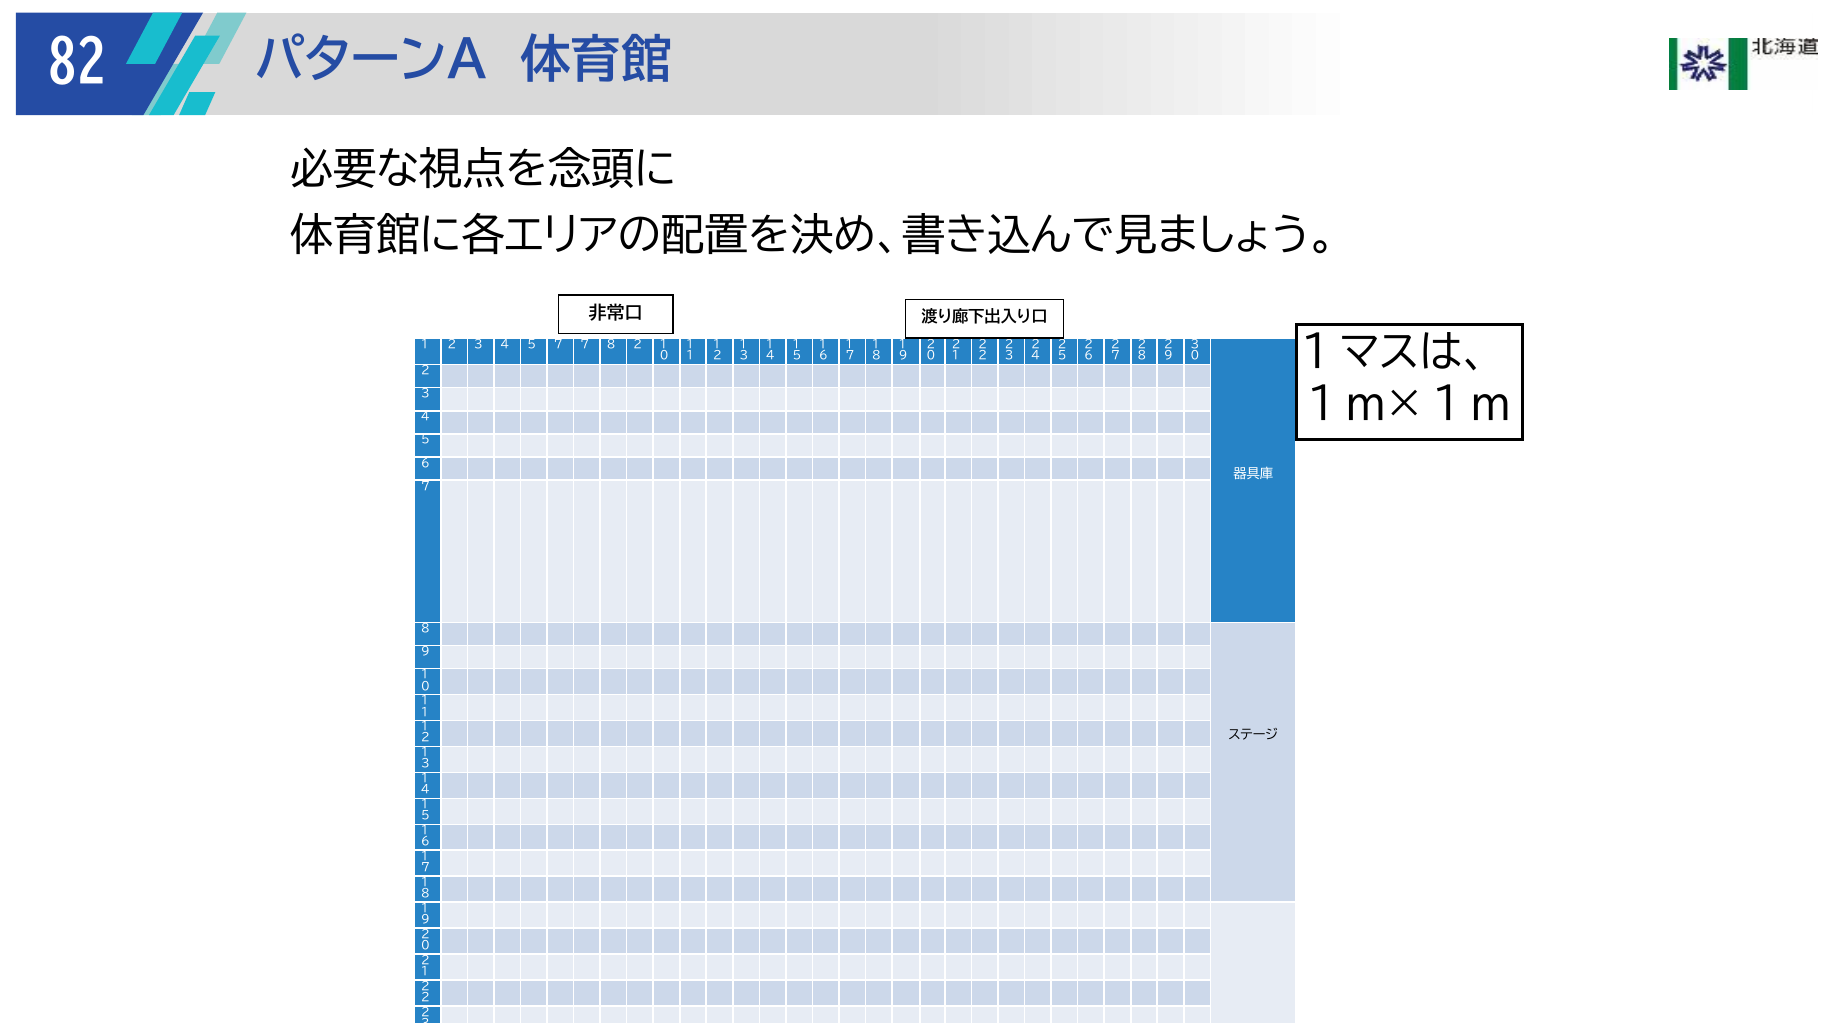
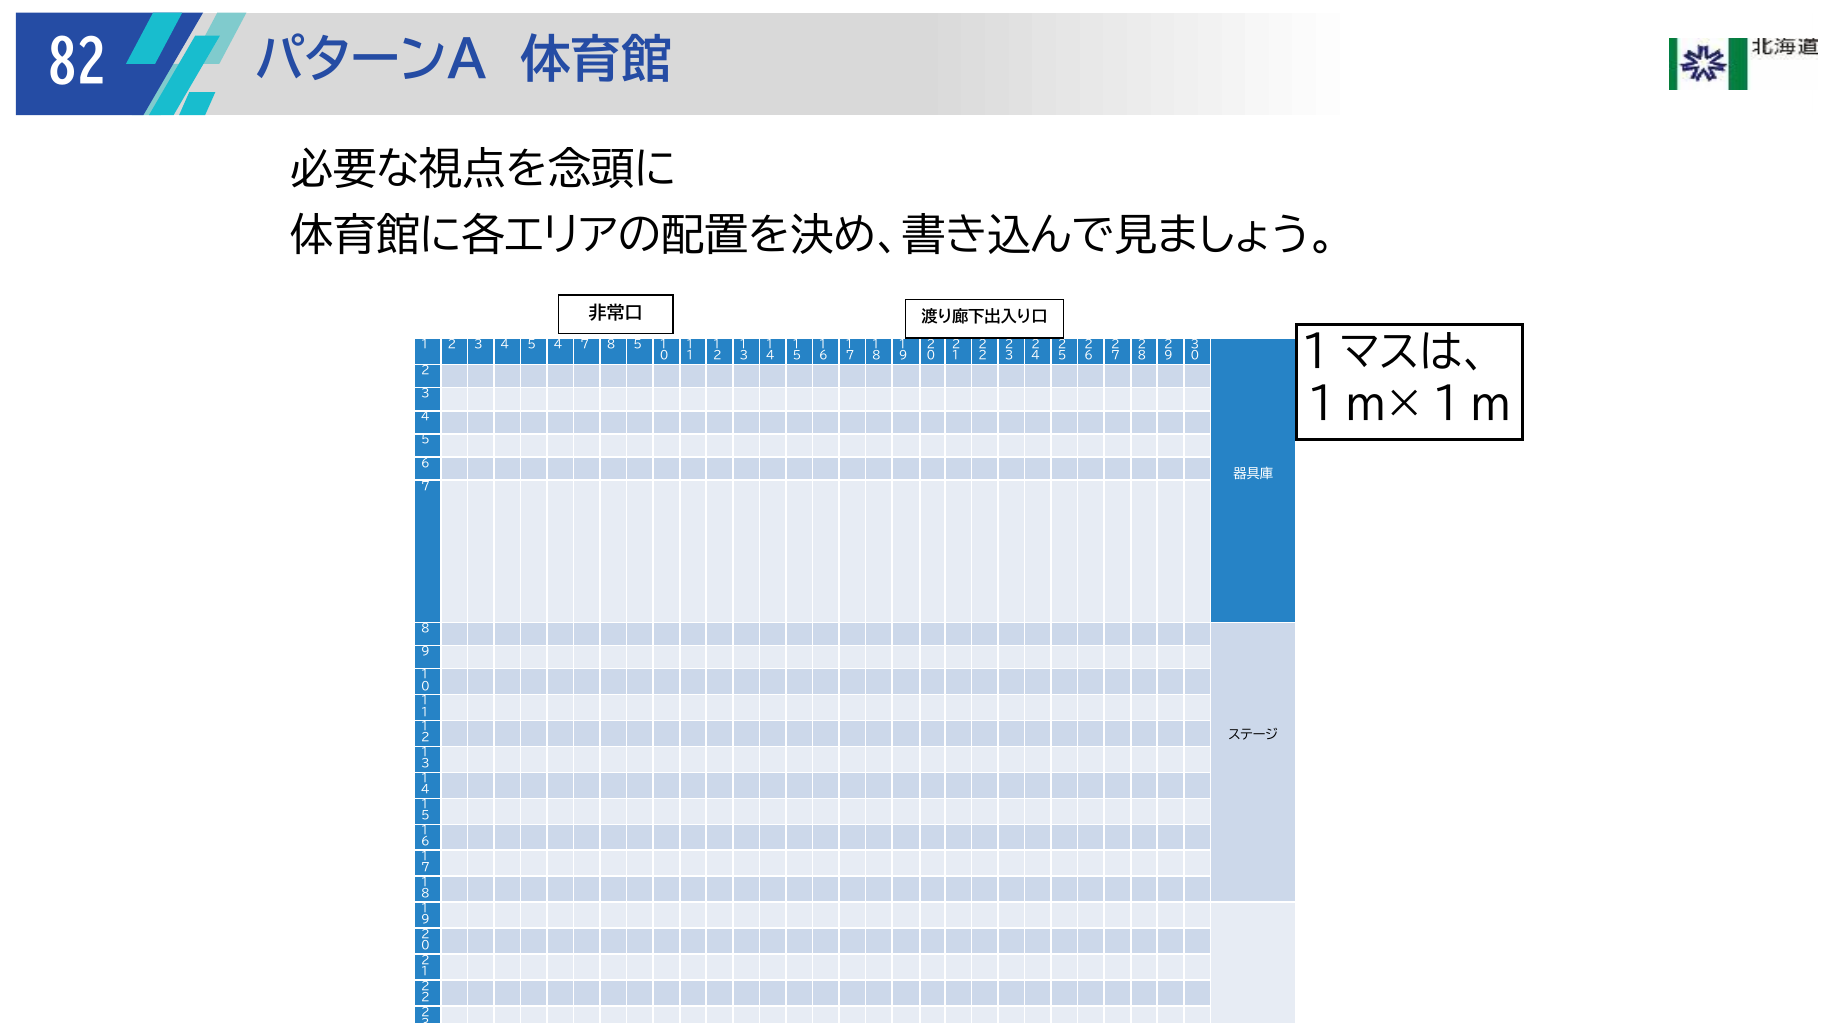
5 7: 7 -> 4 (558, 344)
7 8 2: 2 -> 5 (638, 344)
